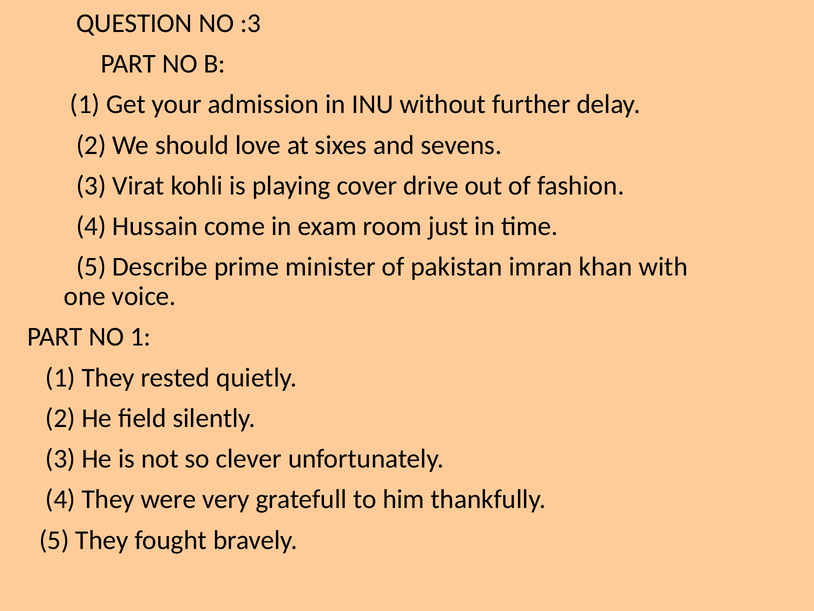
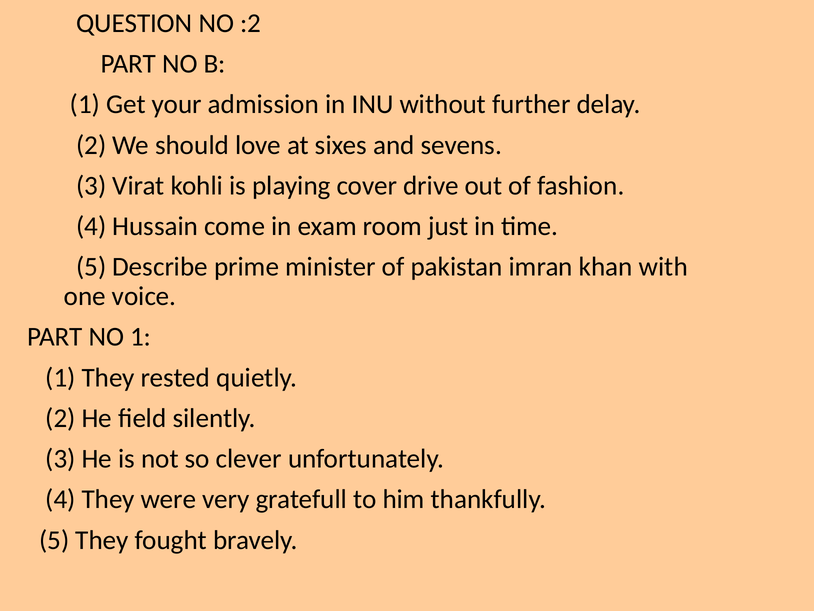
:3: :3 -> :2 (251, 23)
